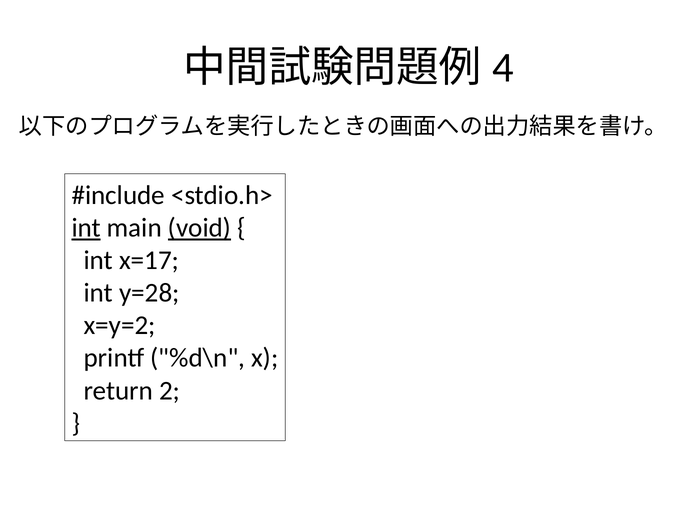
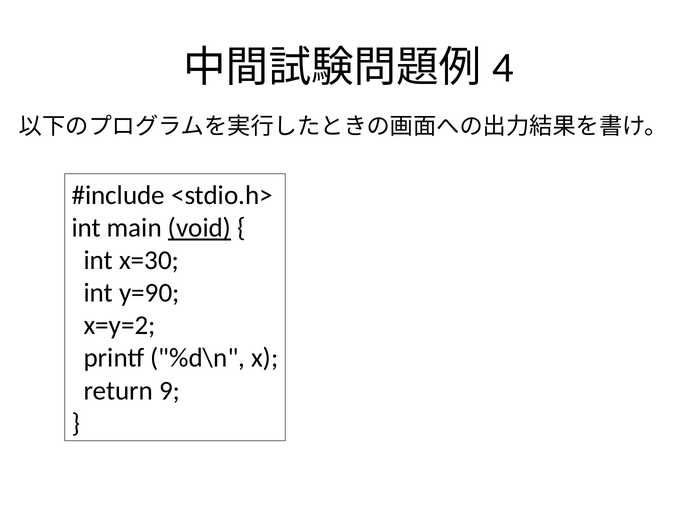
int underline: present -> none (86, 228)
x=17: x=17 -> x=30 (149, 260)
y=28: y=28 -> y=90 (149, 293)
2: 2 -> 9 (170, 390)
